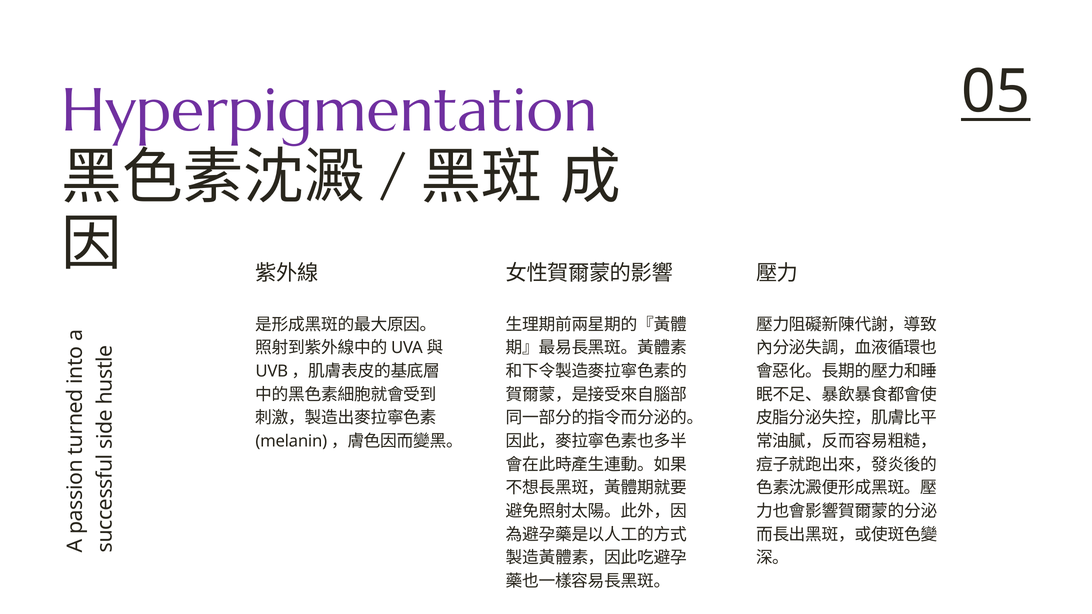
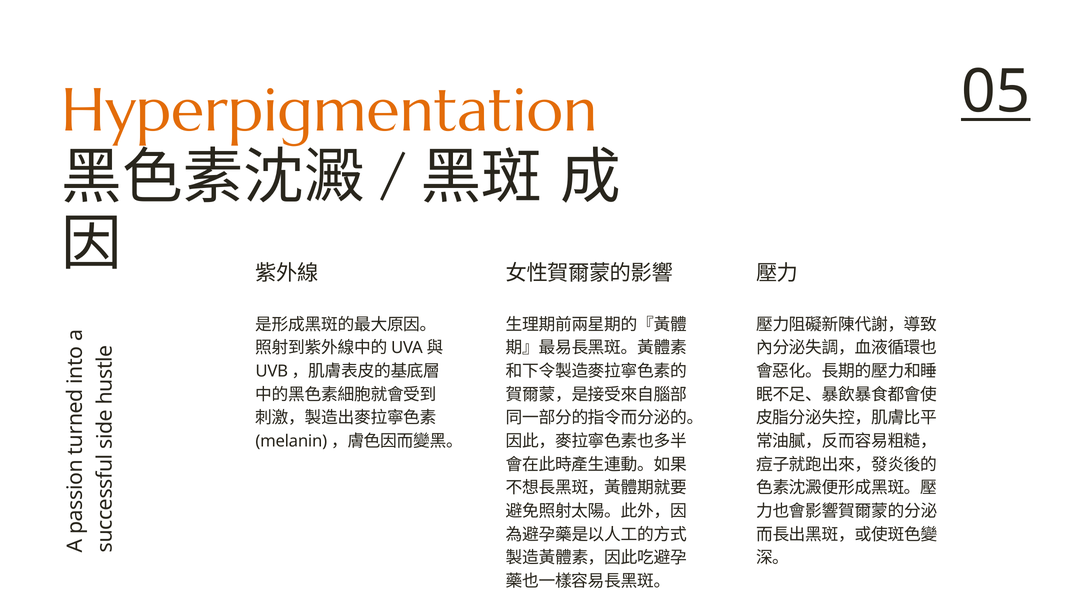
Hyperpigmentation colour: purple -> orange (329, 111)
